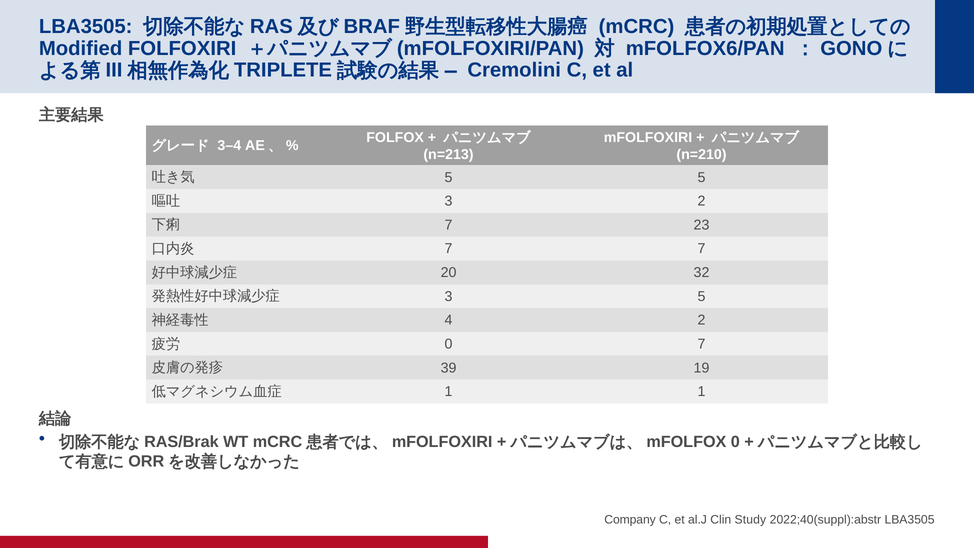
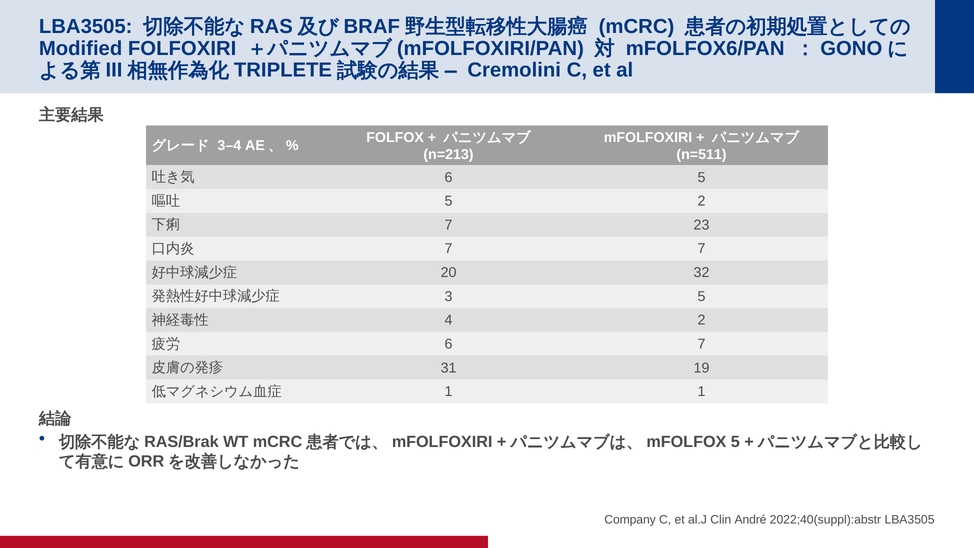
n=210: n=210 -> n=511 (702, 154)
5: 5 -> 6 (449, 177)
3: 3 -> 5 (449, 201)
0: 0 -> 6 (449, 344)
39: 39 -> 31 (449, 368)
0: 0 -> 5 (735, 442)
Study: Study -> André (751, 519)
